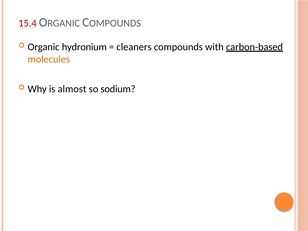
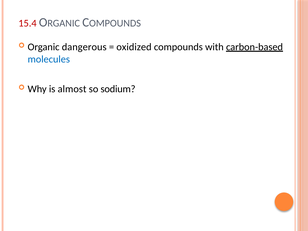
hydronium: hydronium -> dangerous (84, 47)
cleaners: cleaners -> oxidized (134, 47)
molecules colour: orange -> blue (49, 59)
